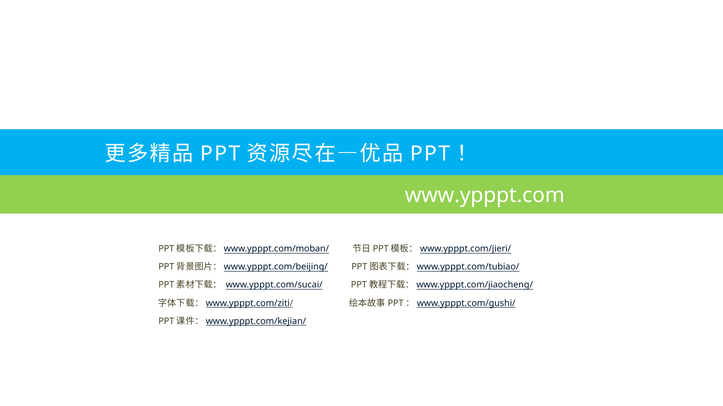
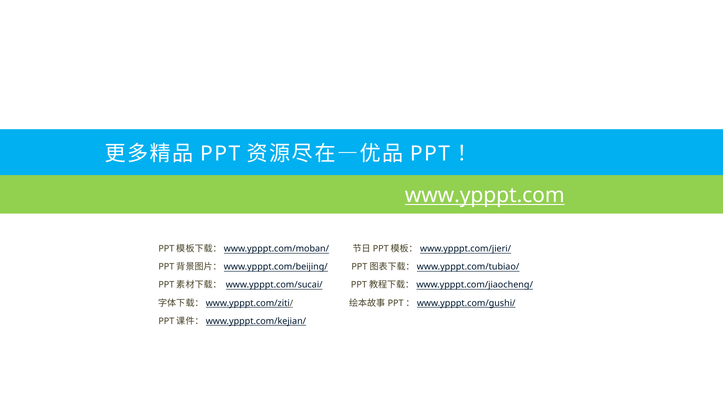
www.ypppt.com underline: none -> present (485, 196)
